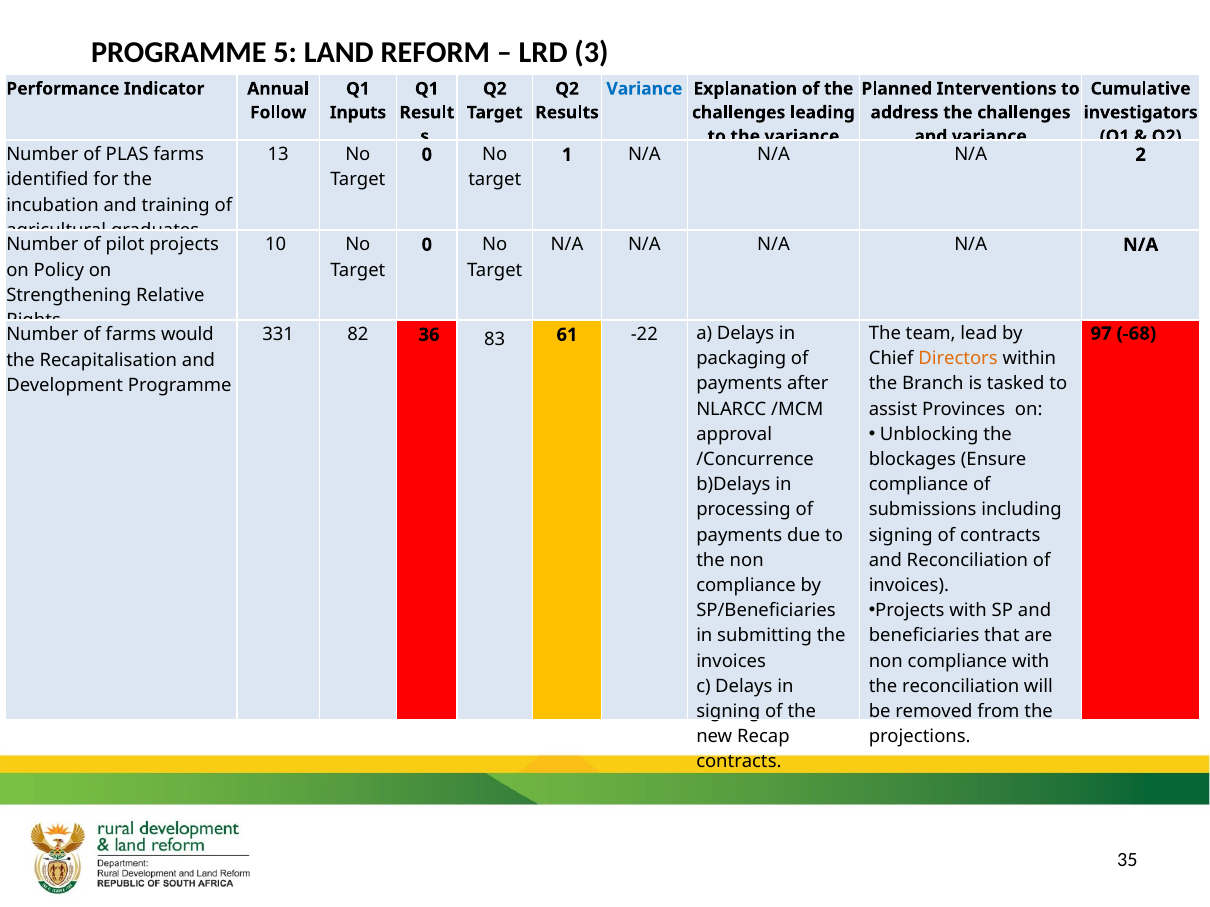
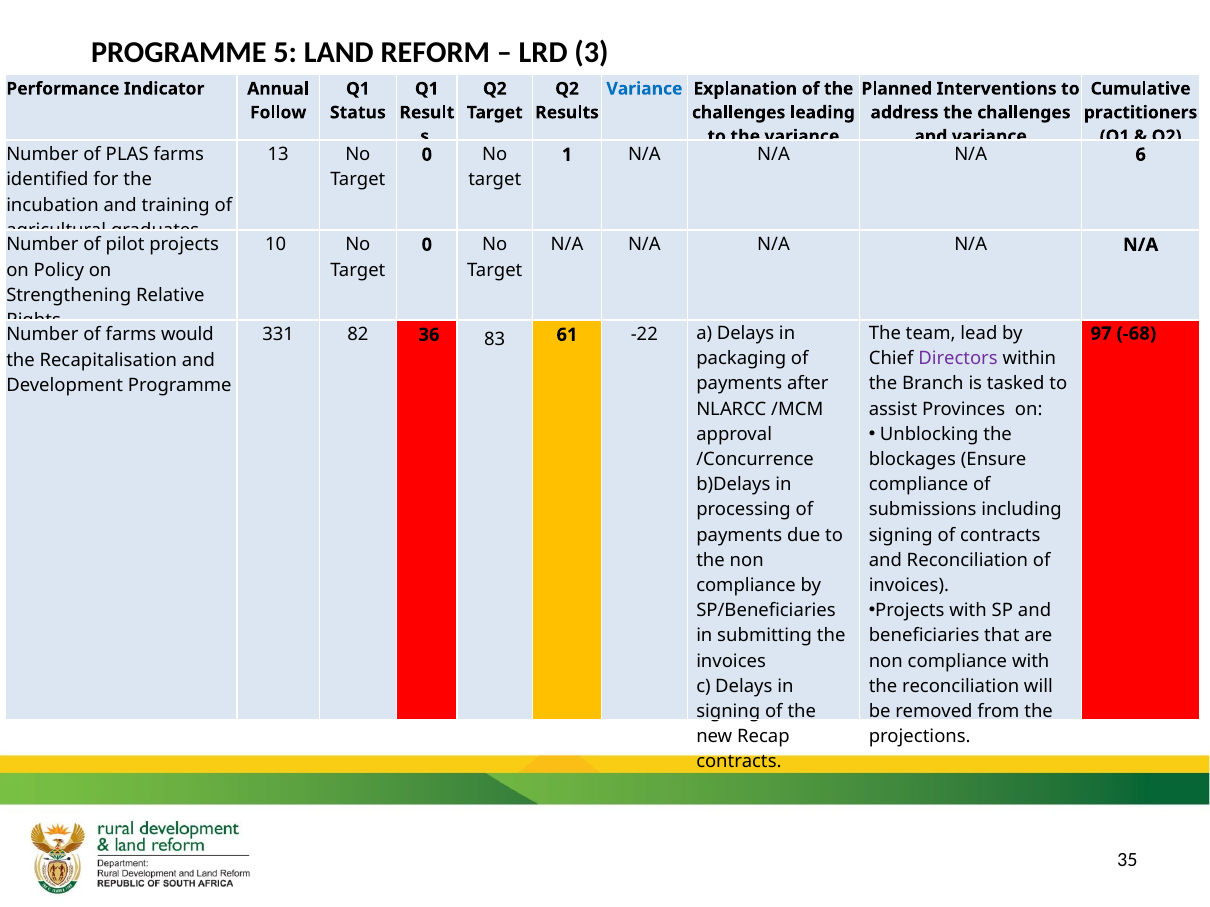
Inputs: Inputs -> Status (358, 113)
investigators: investigators -> practitioners (1141, 113)
2: 2 -> 6 (1141, 155)
Directors colour: orange -> purple (958, 359)
